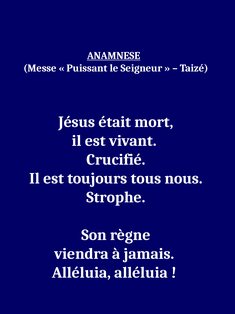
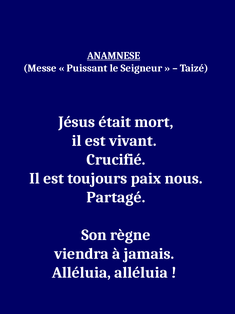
tous: tous -> paix (146, 178)
Strophe: Strophe -> Partagé (116, 197)
